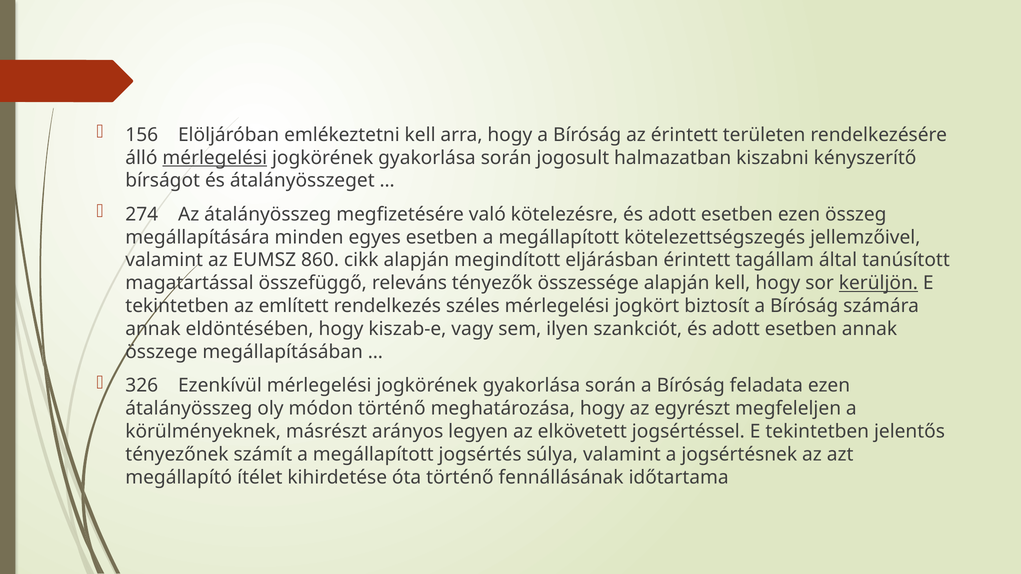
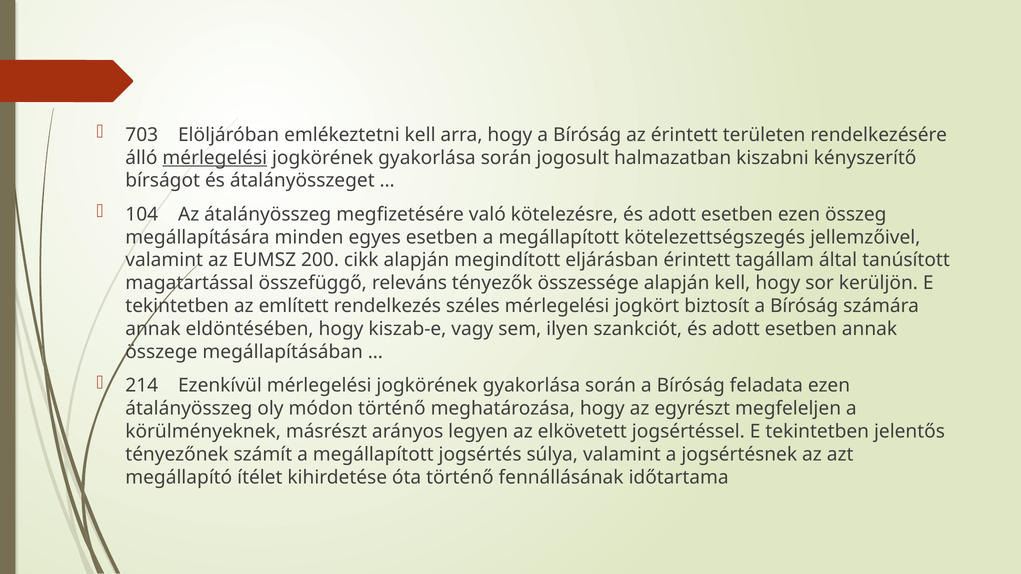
156: 156 -> 703 (142, 135)
274: 274 -> 104 (142, 214)
860: 860 -> 200 (320, 260)
kerüljön underline: present -> none (878, 283)
326: 326 -> 214 (142, 386)
